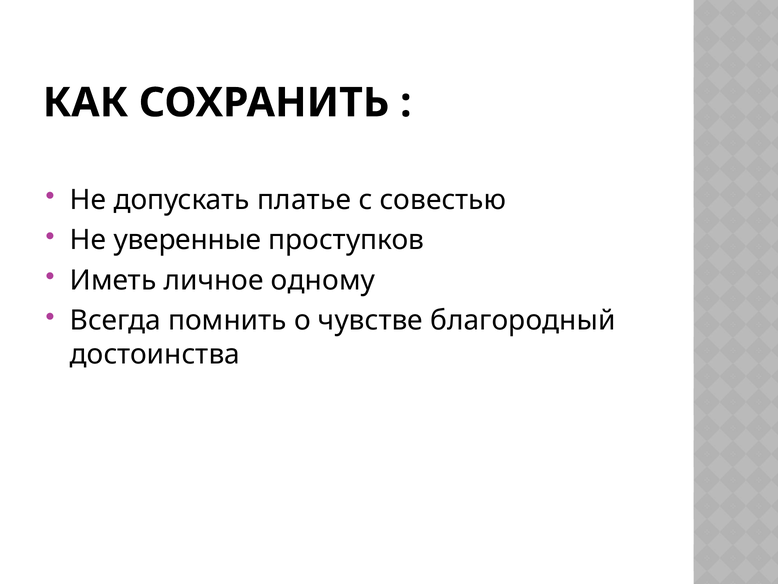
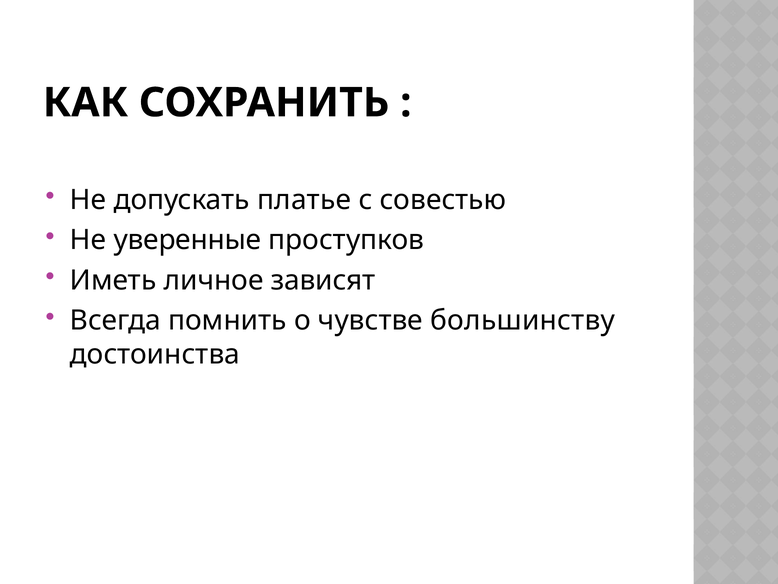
одному: одному -> зависят (323, 280)
благородный: благородный -> большинству (523, 320)
